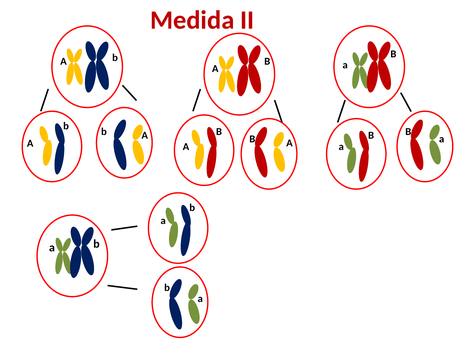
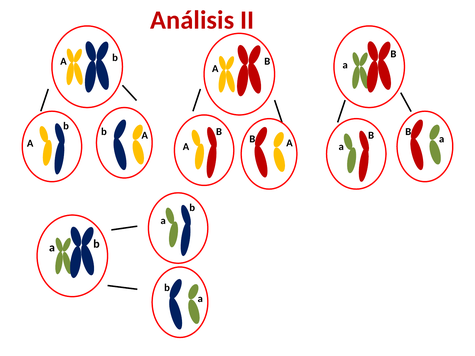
Medida: Medida -> Análisis (192, 20)
